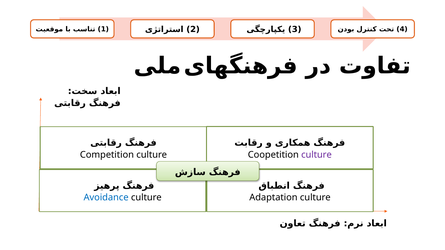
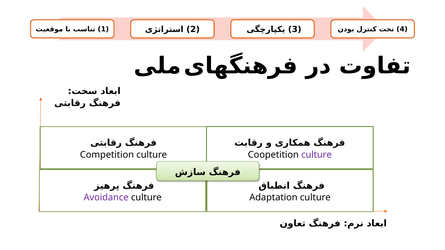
Avoidance colour: blue -> purple (106, 198)
